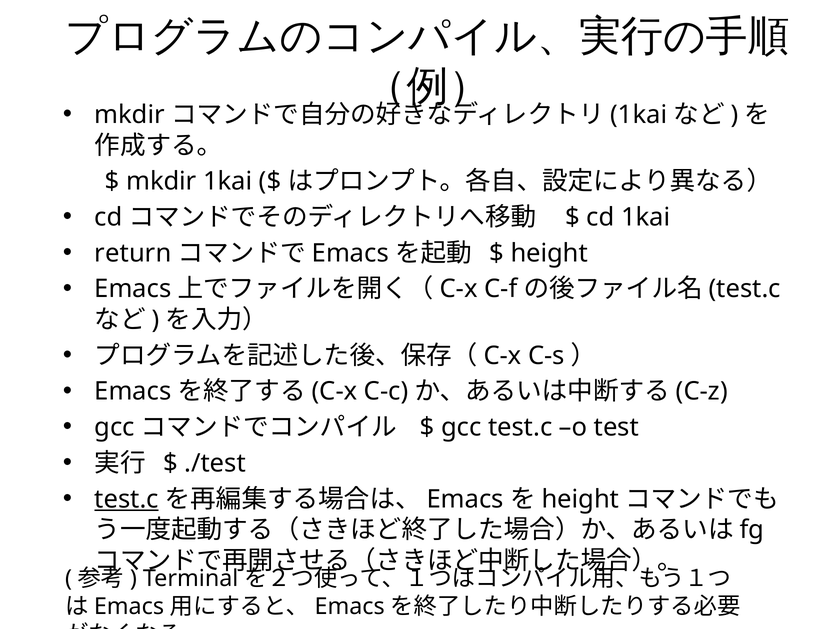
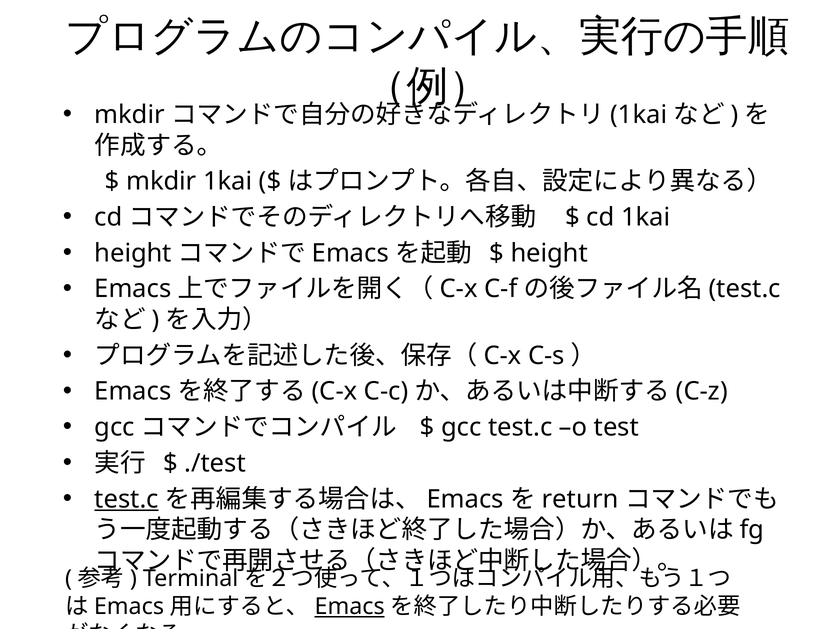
return: return -> height (133, 253)
height: height -> return (580, 499)
Emacs underline: none -> present (350, 607)
